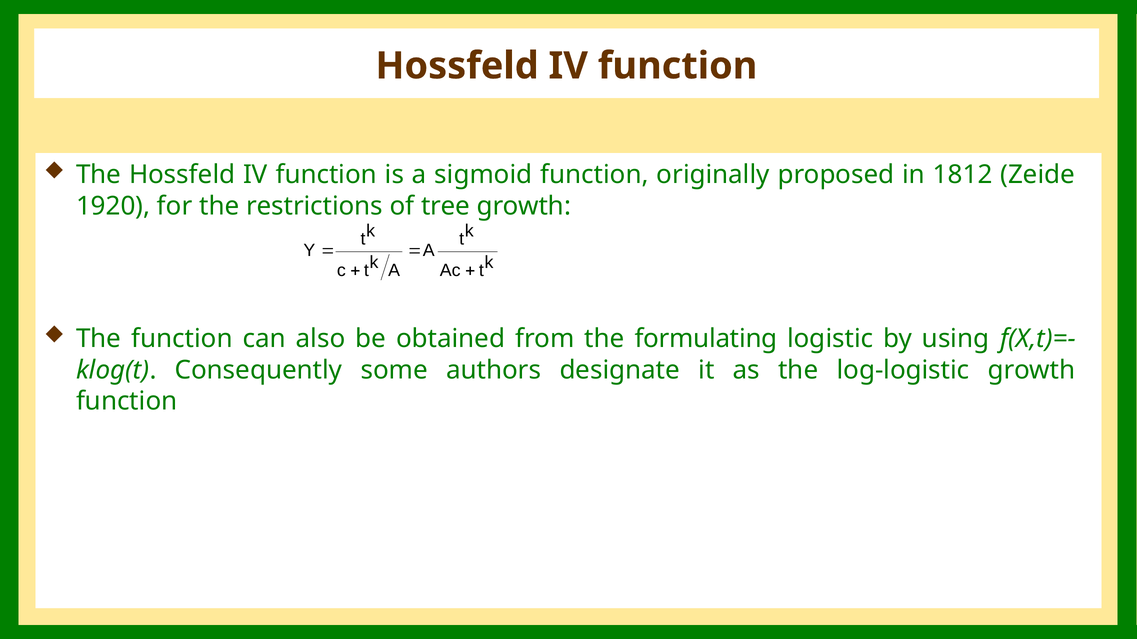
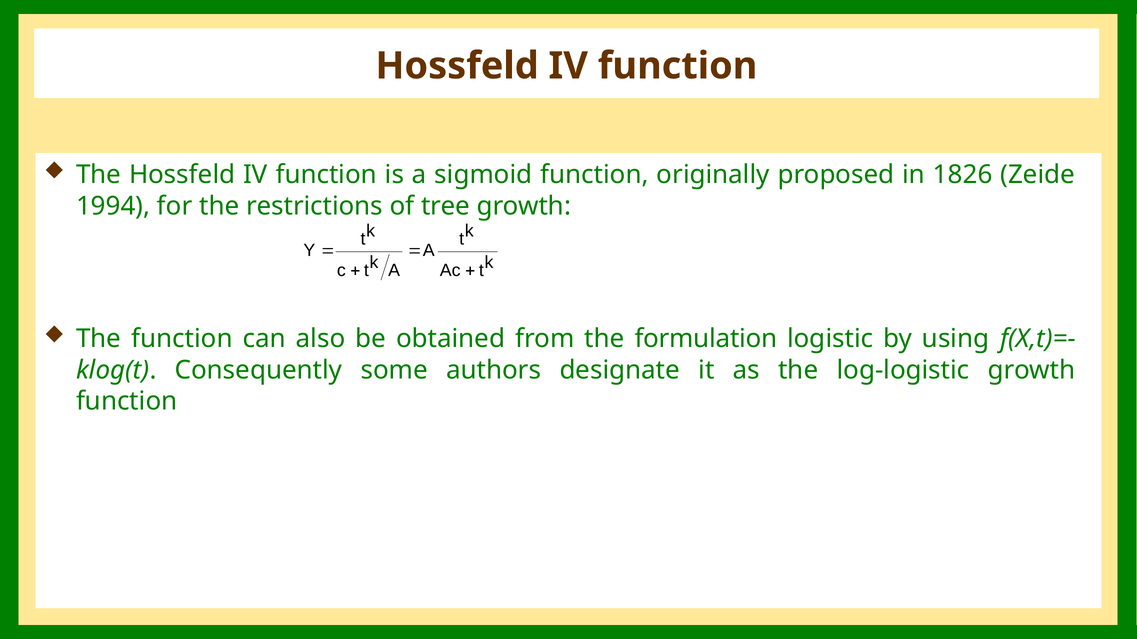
1812: 1812 -> 1826 (963, 175)
1920: 1920 -> 1994 (113, 206)
formulating: formulating -> formulation (706, 339)
